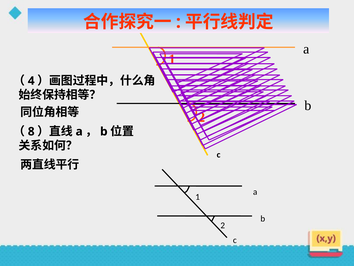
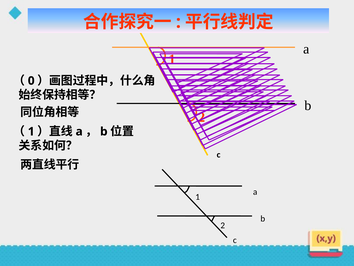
4: 4 -> 0 (31, 81)
8: 8 -> 1 (31, 131)
